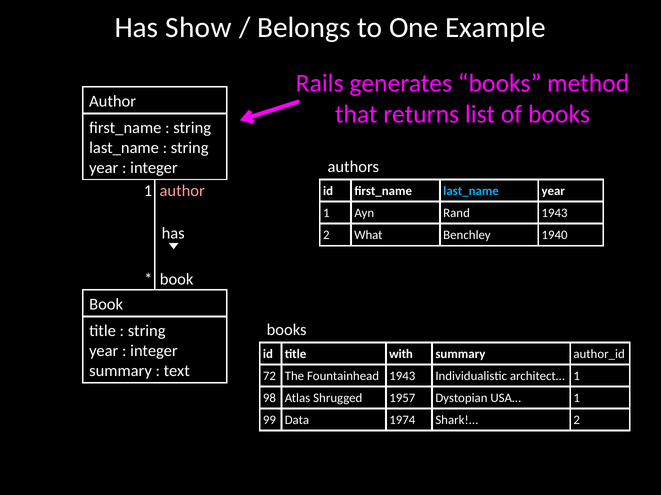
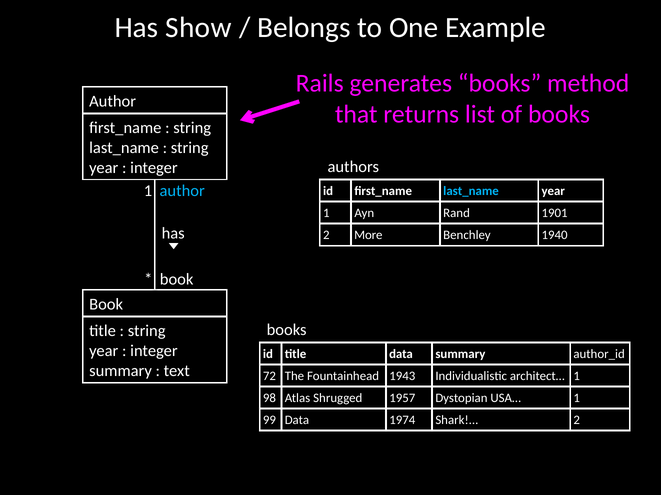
author colour: pink -> light blue (182, 191)
Rand 1943: 1943 -> 1901 (555, 213)
What: What -> More (368, 235)
title with: with -> data (401, 354)
